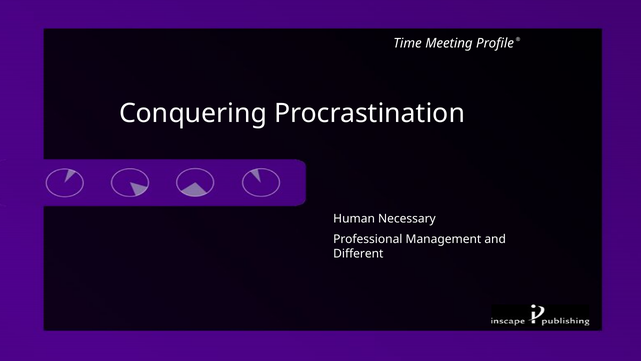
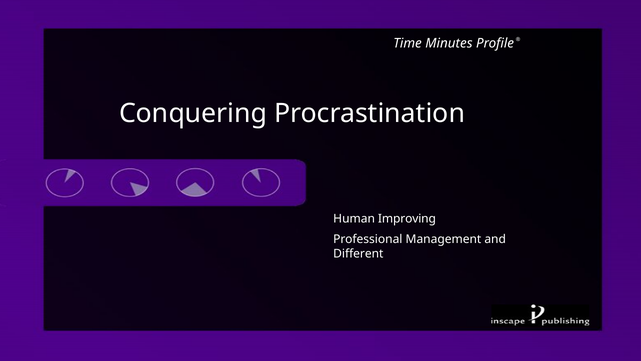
Meeting: Meeting -> Minutes (449, 43)
Necessary: Necessary -> Improving (407, 219)
